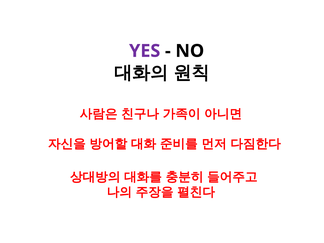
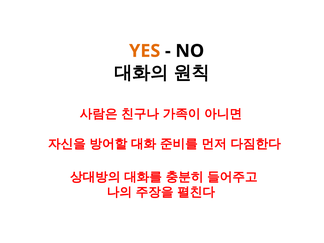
YES colour: purple -> orange (145, 51)
